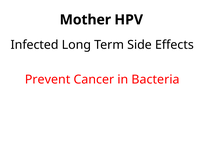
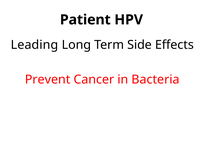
Mother: Mother -> Patient (85, 20)
Infected: Infected -> Leading (34, 45)
